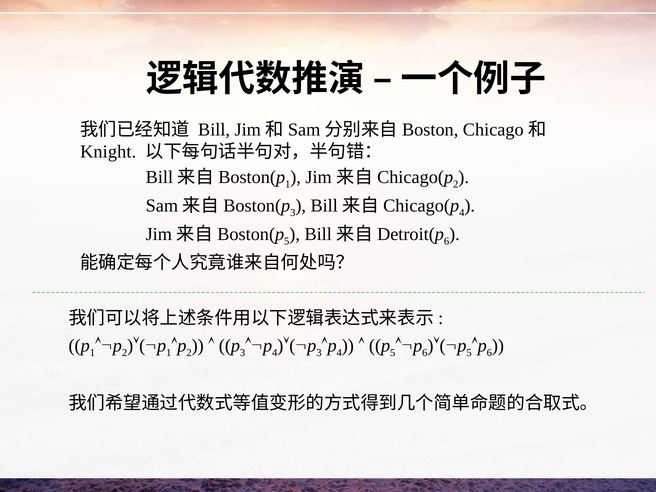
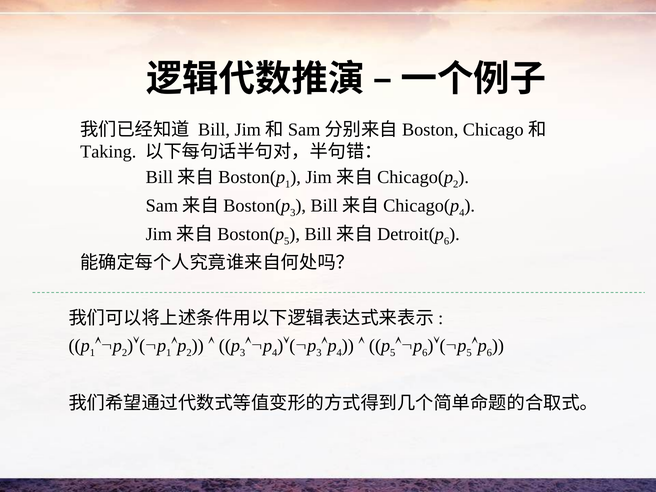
Knight: Knight -> Taking (108, 152)
